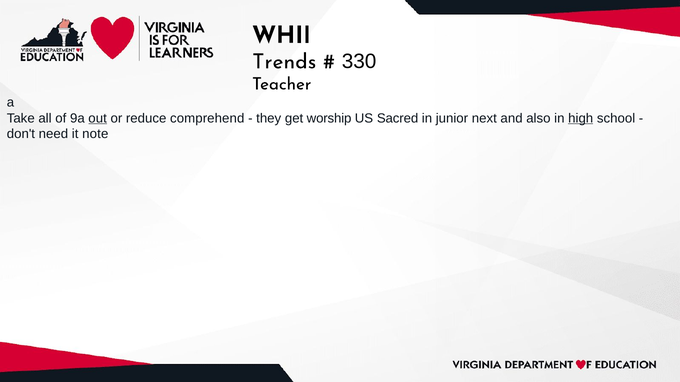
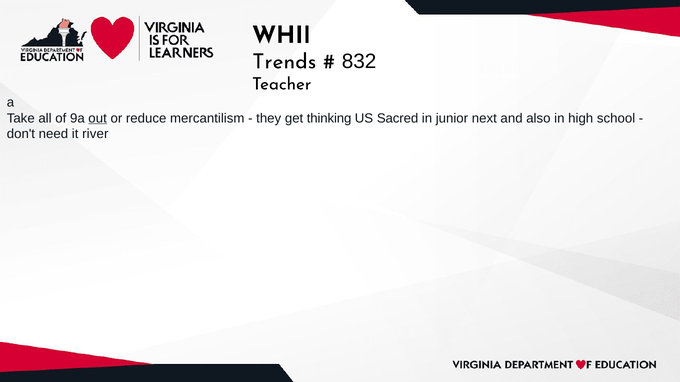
330: 330 -> 832 (359, 62)
comprehend: comprehend -> mercantilism (207, 118)
worship: worship -> thinking (329, 118)
high underline: present -> none (581, 118)
note: note -> river (95, 134)
